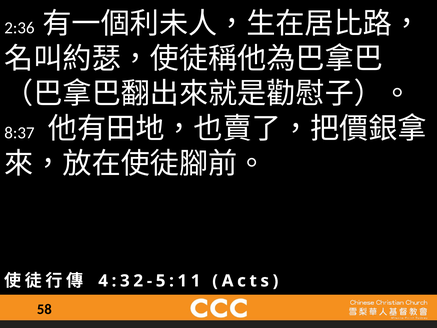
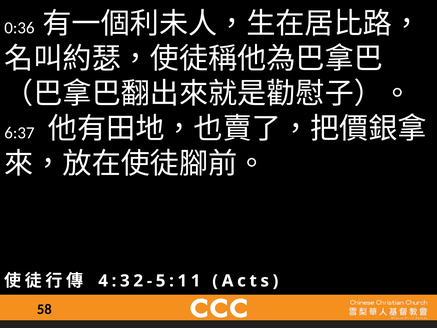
2:36: 2:36 -> 0:36 (19, 28)
8:37: 8:37 -> 6:37 (19, 133)
